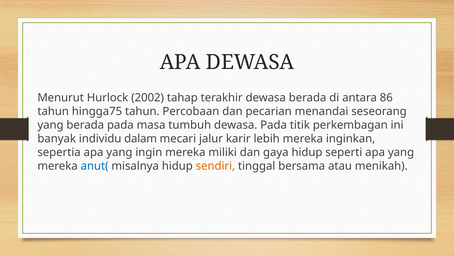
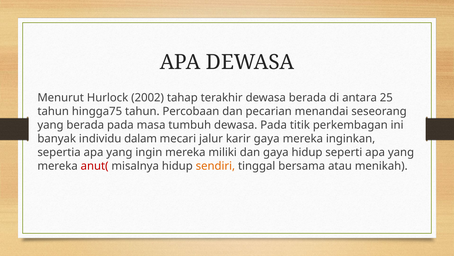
86: 86 -> 25 (386, 97)
karir lebih: lebih -> gaya (267, 138)
anut( colour: blue -> red (95, 166)
